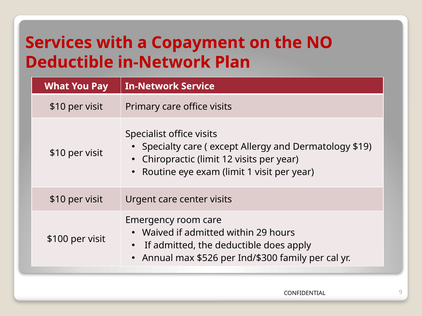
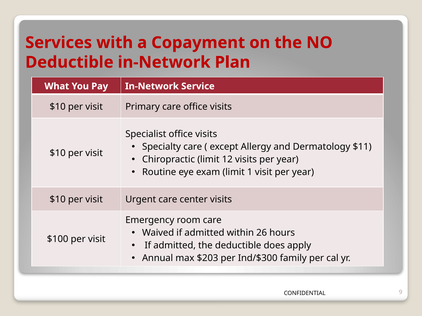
$19: $19 -> $11 (362, 147)
29: 29 -> 26 (262, 233)
$526: $526 -> $203 (208, 259)
